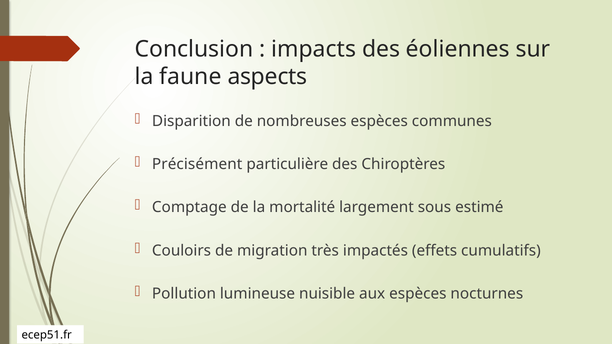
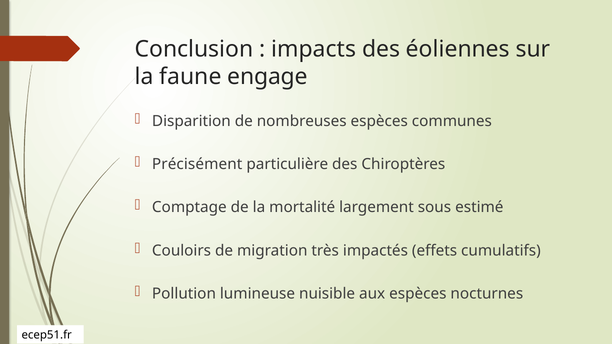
aspects: aspects -> engage (267, 77)
